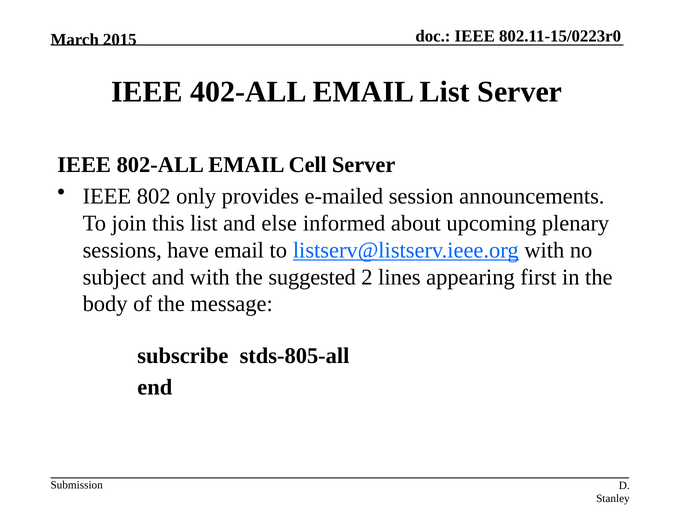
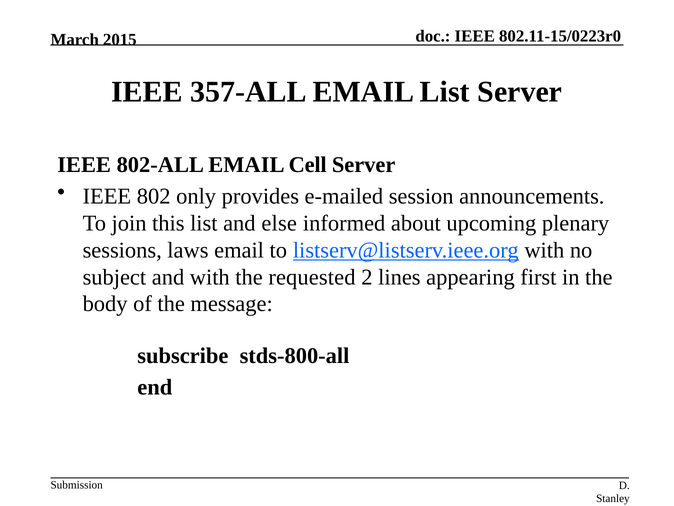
402-ALL: 402-ALL -> 357-ALL (248, 92)
have: have -> laws (188, 250)
suggested: suggested -> requested (312, 277)
stds-805-all: stds-805-all -> stds-800-all (295, 355)
